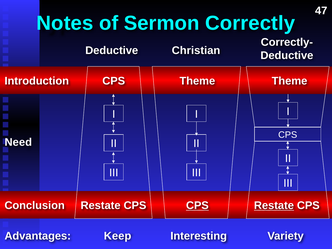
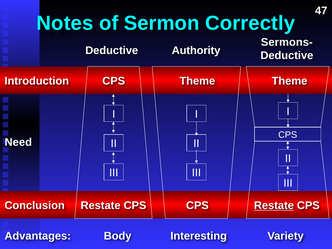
Correctly-: Correctly- -> Sermons- (287, 42)
Christian: Christian -> Authority (196, 51)
CPS underline: present -> none (197, 205)
Keep: Keep -> Body (118, 236)
